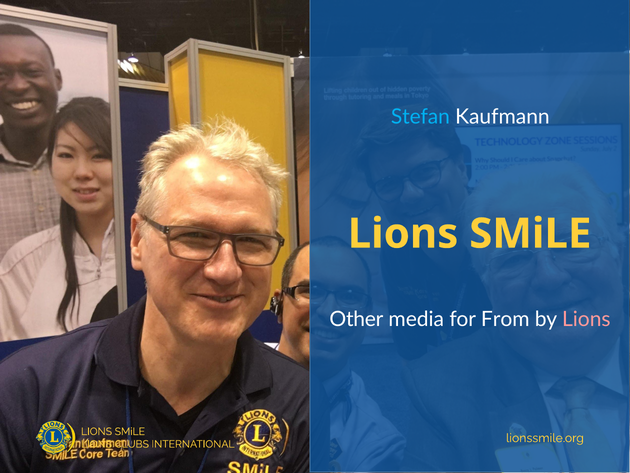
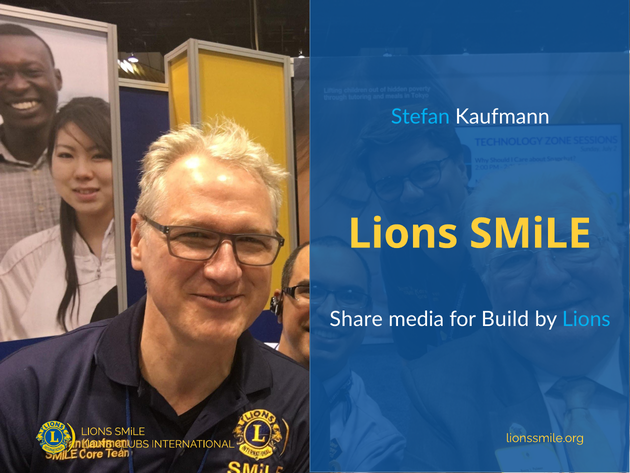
Other: Other -> Share (356, 319)
From: From -> Build (505, 319)
Lions colour: pink -> light blue (586, 319)
